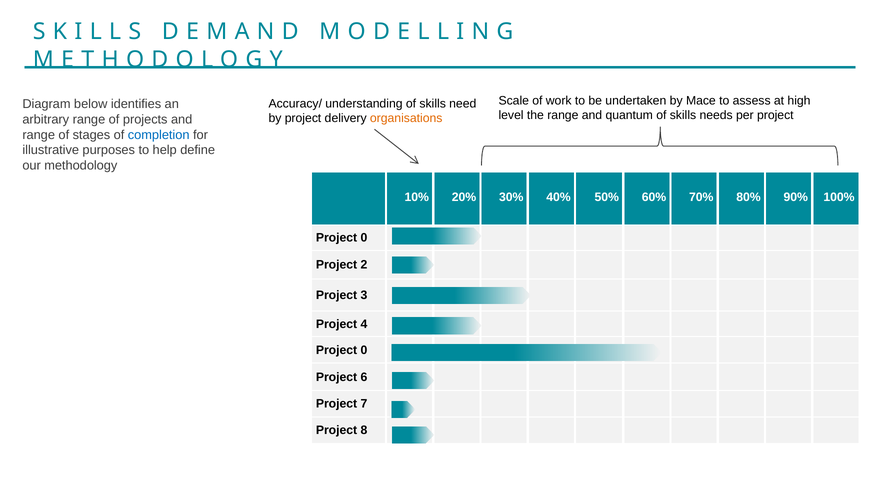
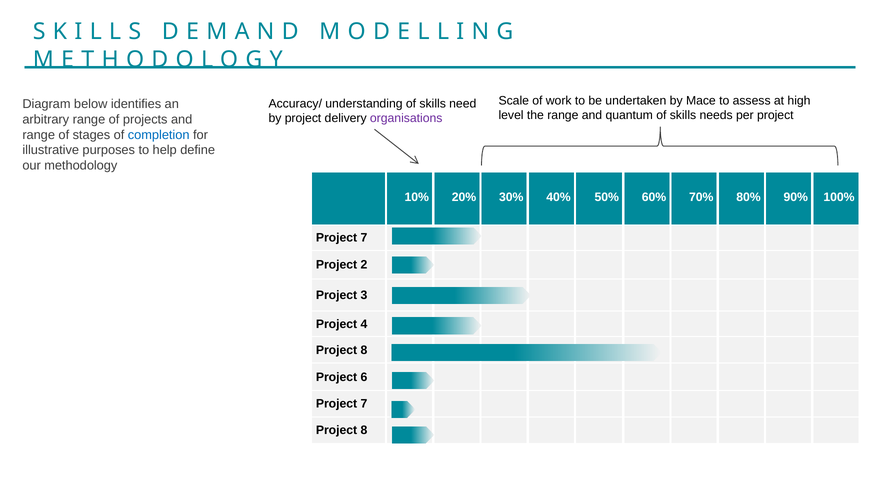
organisations colour: orange -> purple (406, 118)
0: 0 -> 7 (364, 238)
0: 0 -> 8 (364, 350)
